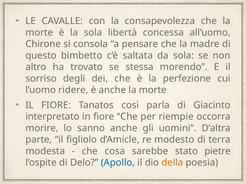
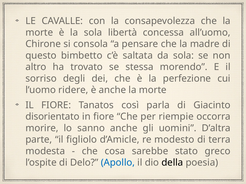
interpretato: interpretato -> disorientato (52, 117)
pietre: pietre -> greco (218, 152)
della colour: orange -> black (172, 163)
